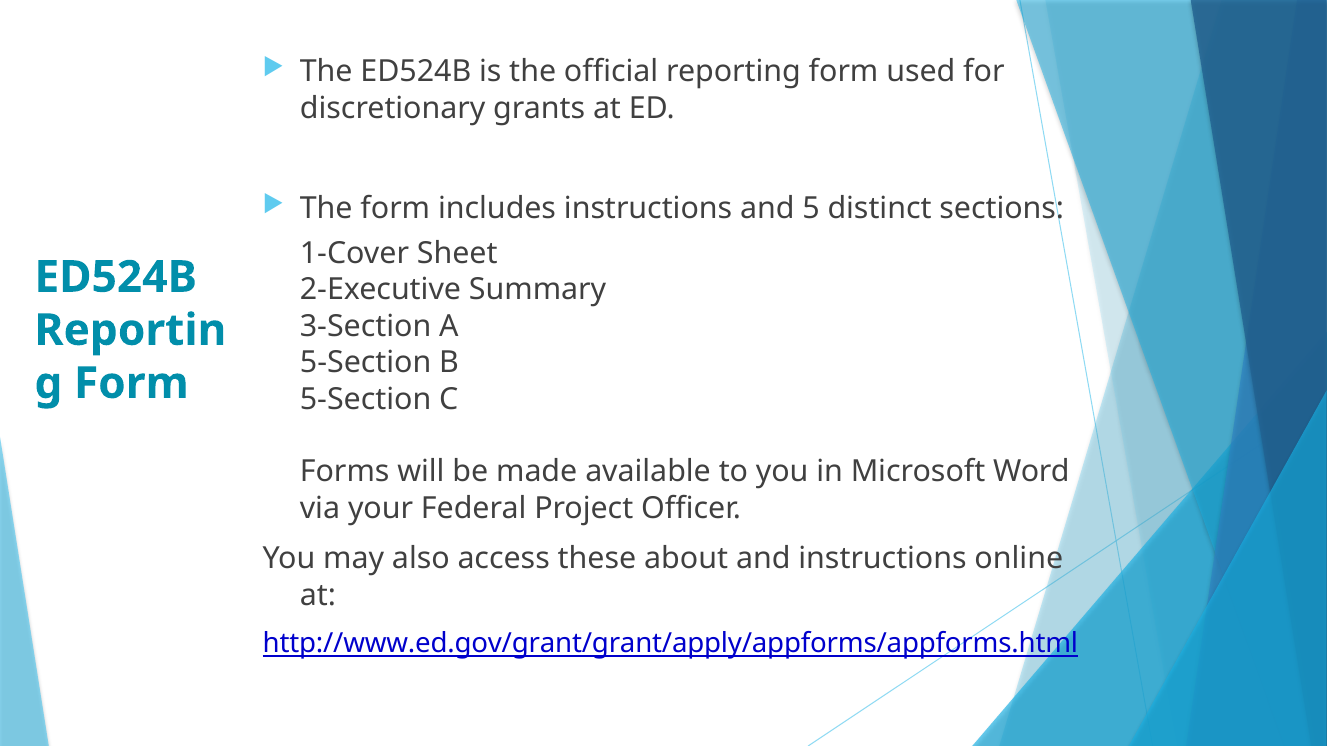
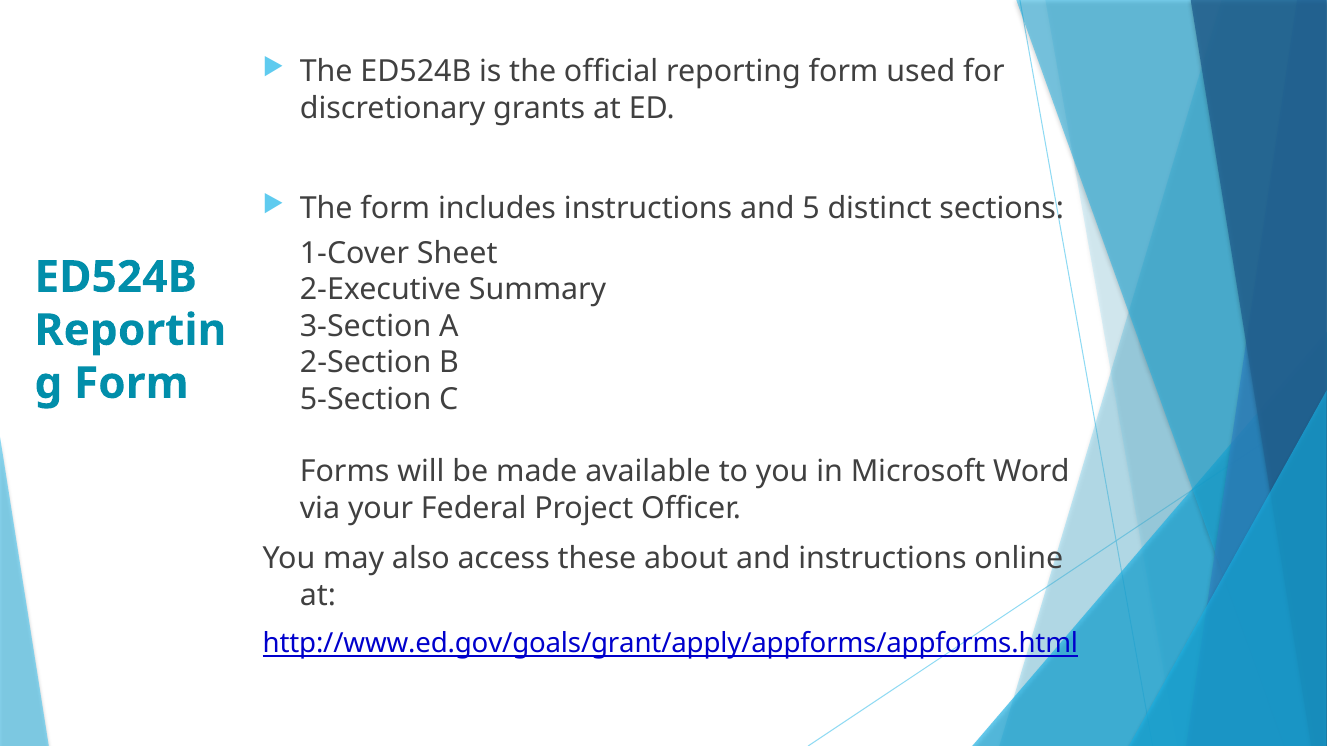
5-Section: 5-Section -> 2-Section (366, 363)
http://www.ed.gov/grant/grant/apply/appforms/appforms.html: http://www.ed.gov/grant/grant/apply/appforms/appforms.html -> http://www.ed.gov/goals/grant/apply/appforms/appforms.html (670, 644)
